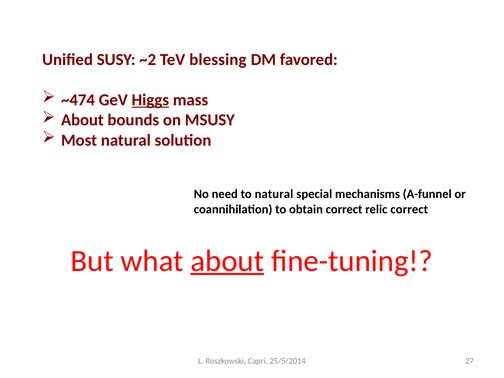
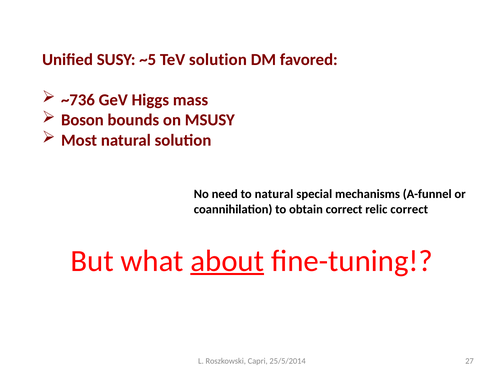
~2: ~2 -> ~5 (148, 60)
TeV blessing: blessing -> solution (218, 60)
~474: ~474 -> ~736 (78, 100)
Higgs underline: present -> none (150, 100)
About: About -> Boson (82, 120)
